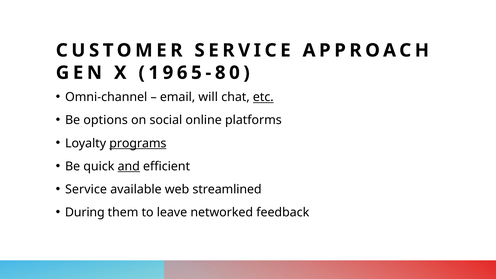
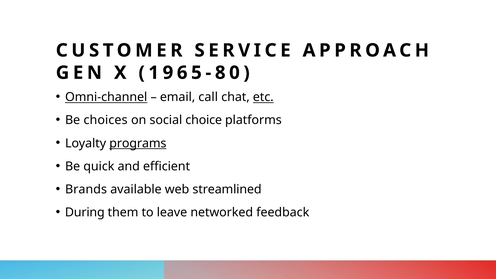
Omni-channel underline: none -> present (106, 97)
will: will -> call (208, 97)
options: options -> choices (106, 120)
online: online -> choice (204, 120)
and underline: present -> none (129, 166)
Service: Service -> Brands (86, 189)
